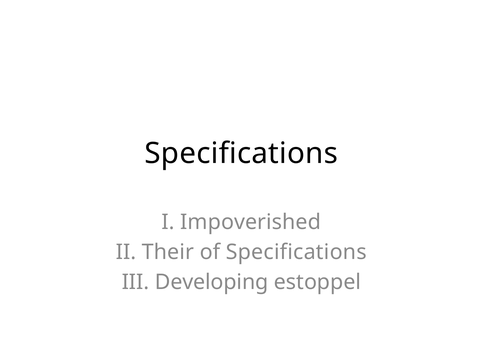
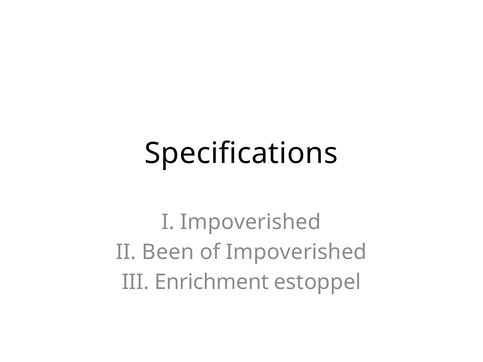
Their: Their -> Been (168, 252)
of Specifications: Specifications -> Impoverished (296, 252)
Developing: Developing -> Enrichment (212, 282)
